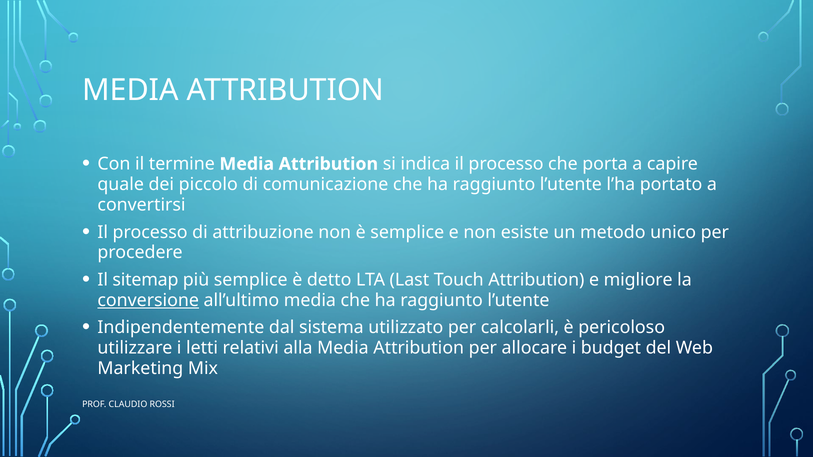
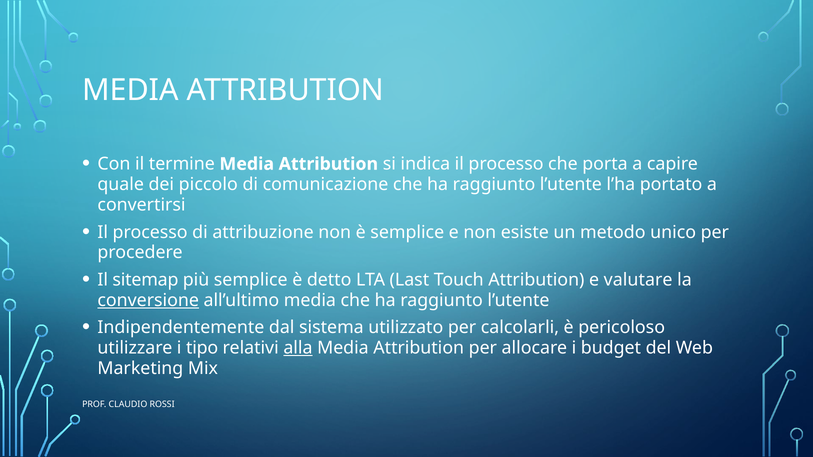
migliore: migliore -> valutare (638, 280)
letti: letti -> tipo (202, 348)
alla underline: none -> present (298, 348)
